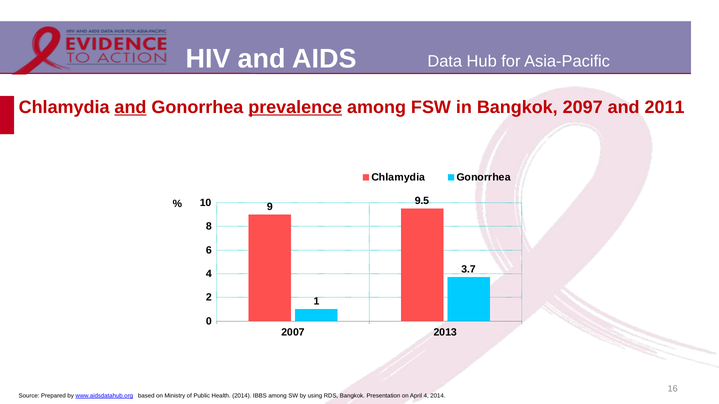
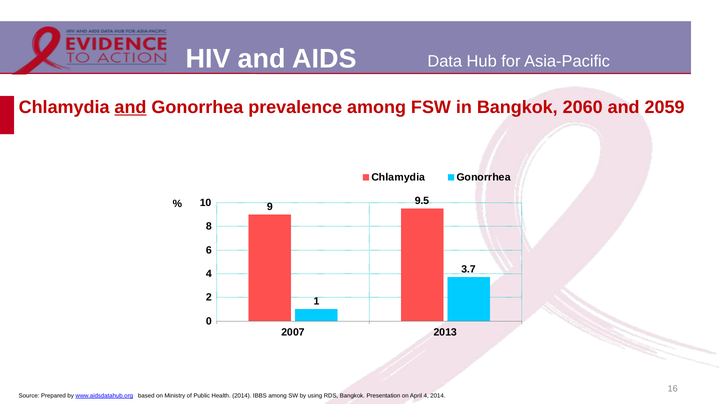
prevalence underline: present -> none (295, 107)
2097: 2097 -> 2060 (583, 107)
2011: 2011 -> 2059 (665, 107)
